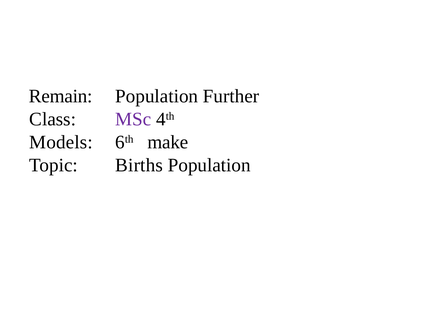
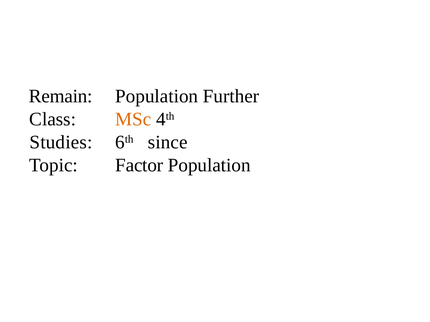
MSc colour: purple -> orange (133, 119)
Models: Models -> Studies (61, 142)
make: make -> since (168, 142)
Births: Births -> Factor (139, 165)
